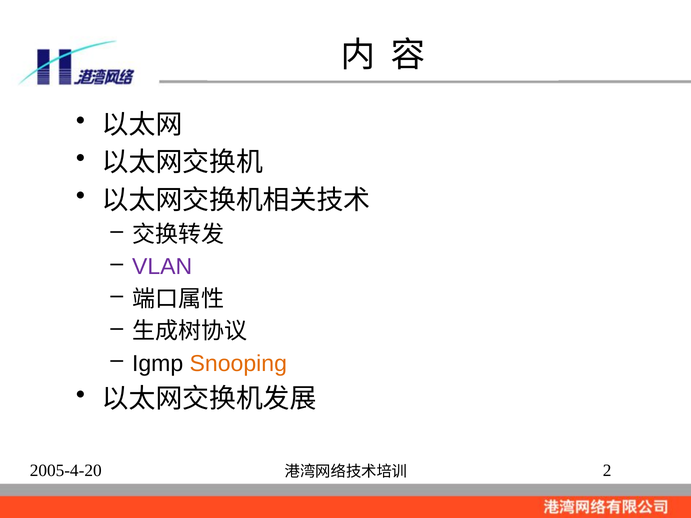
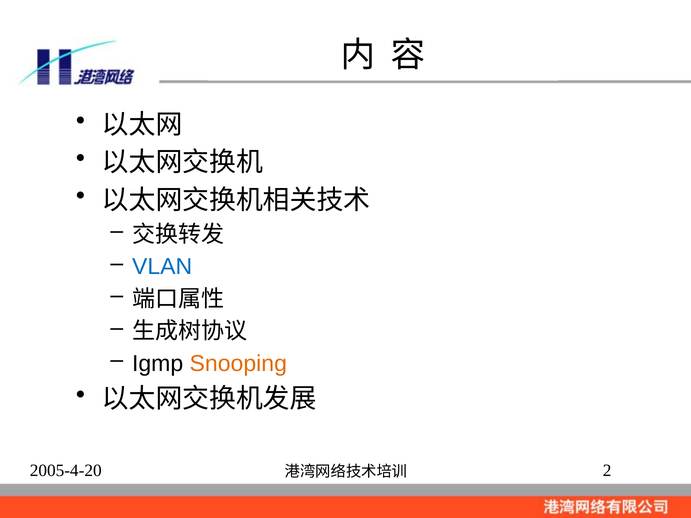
VLAN colour: purple -> blue (162, 267)
